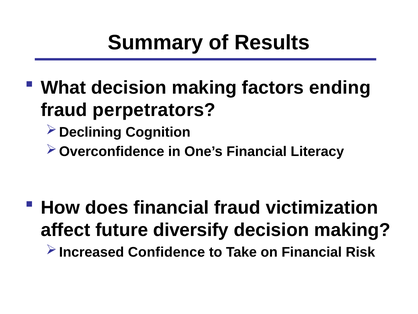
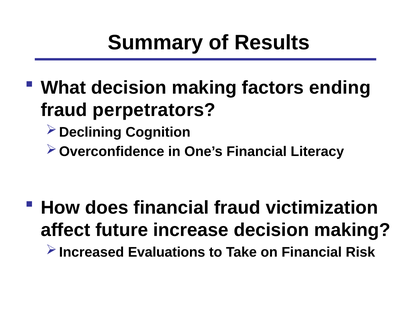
diversify: diversify -> increase (191, 230)
Confidence: Confidence -> Evaluations (167, 252)
